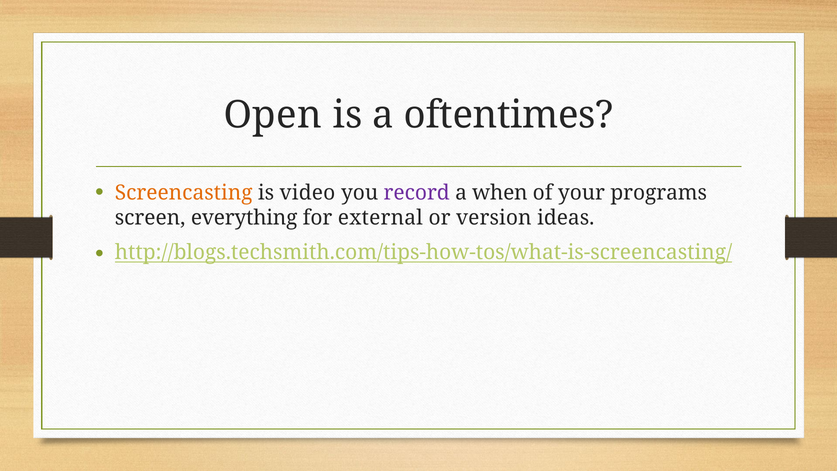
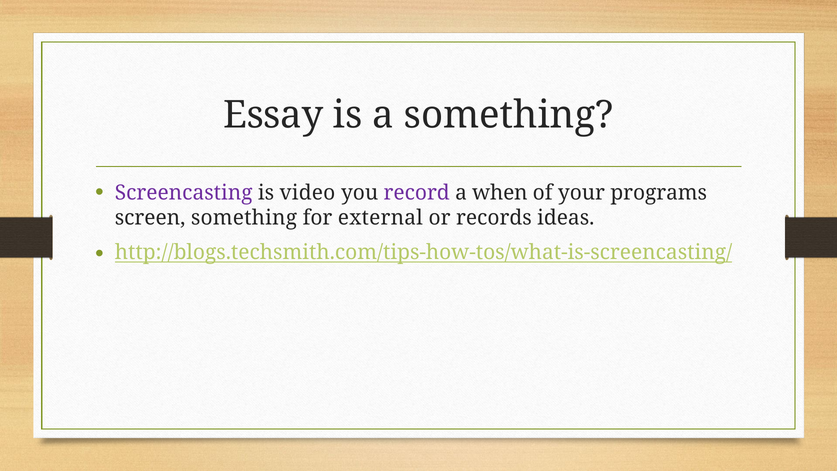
Open: Open -> Essay (273, 115)
a oftentimes: oftentimes -> something (509, 115)
Screencasting colour: orange -> purple (184, 193)
screen everything: everything -> something (244, 218)
version: version -> records (494, 218)
